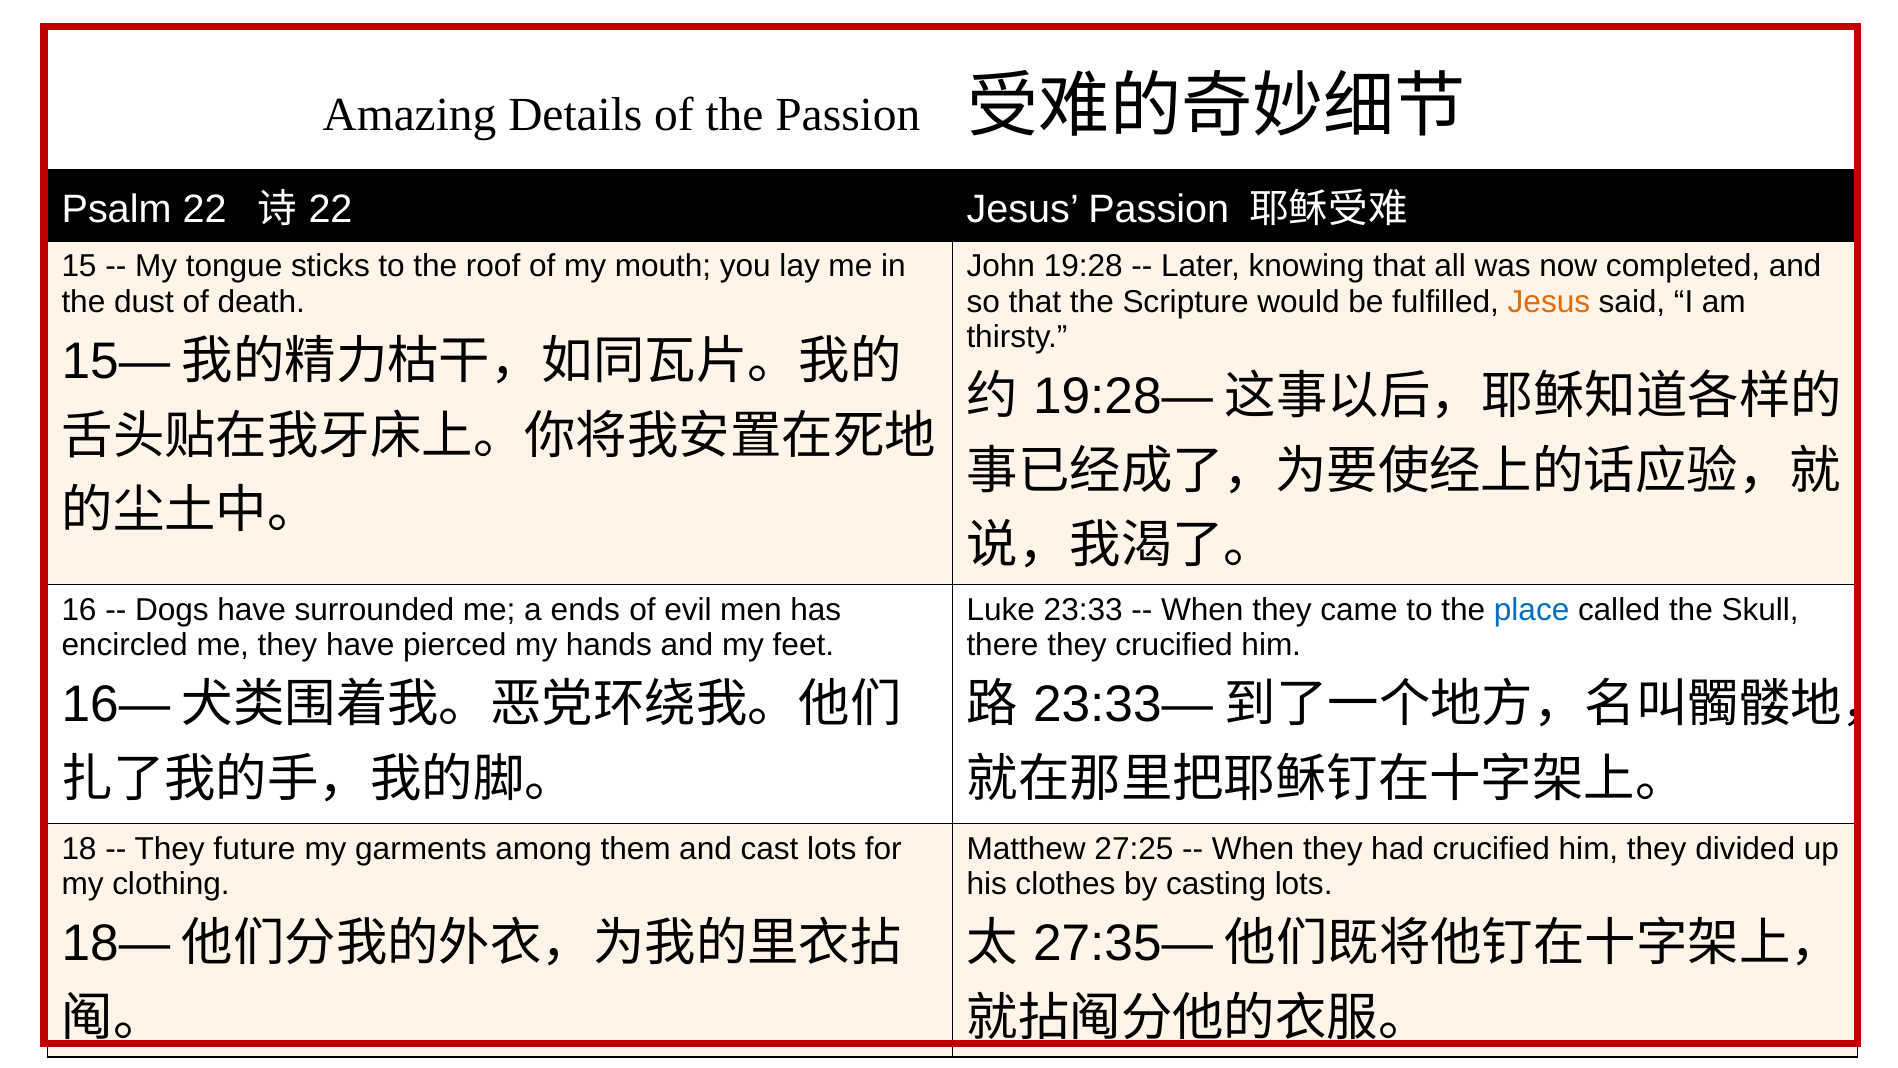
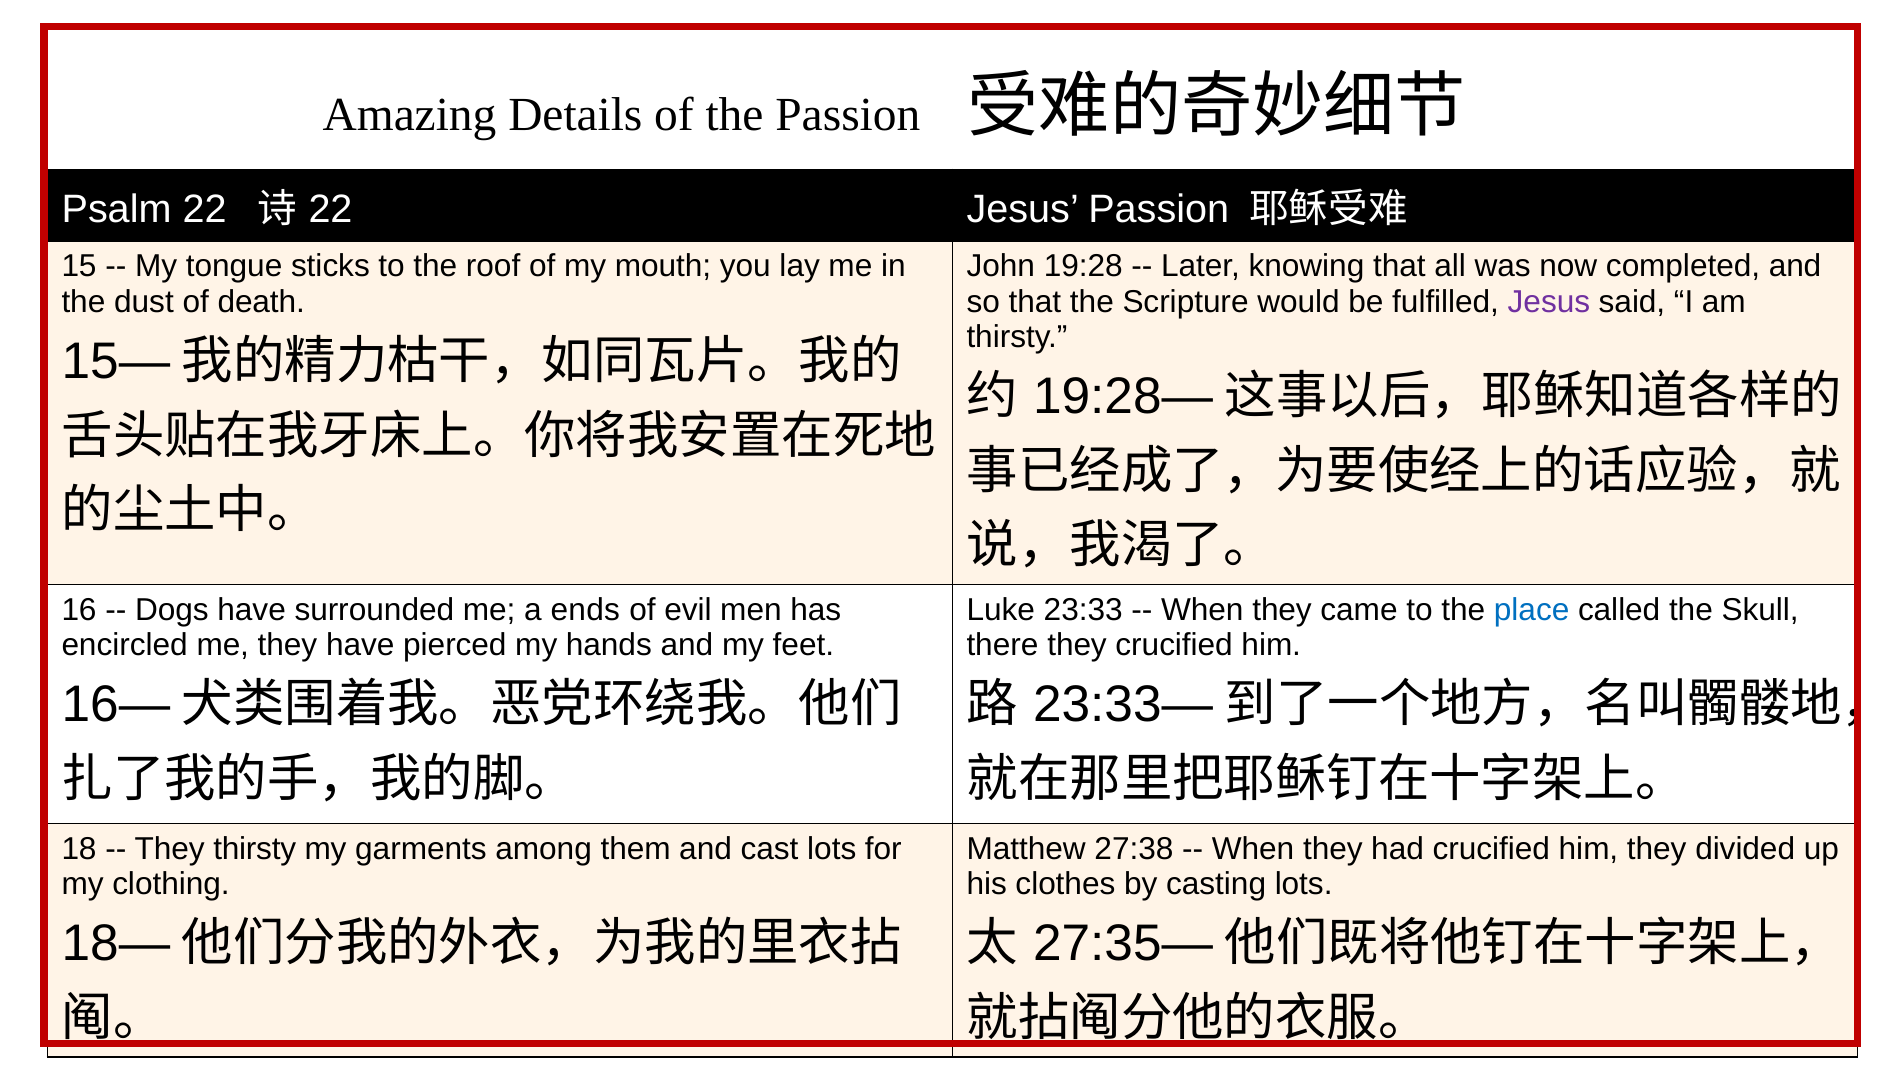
Jesus colour: orange -> purple (1549, 302)
They future: future -> thirsty (255, 848)
27:25: 27:25 -> 27:38 (1134, 848)
